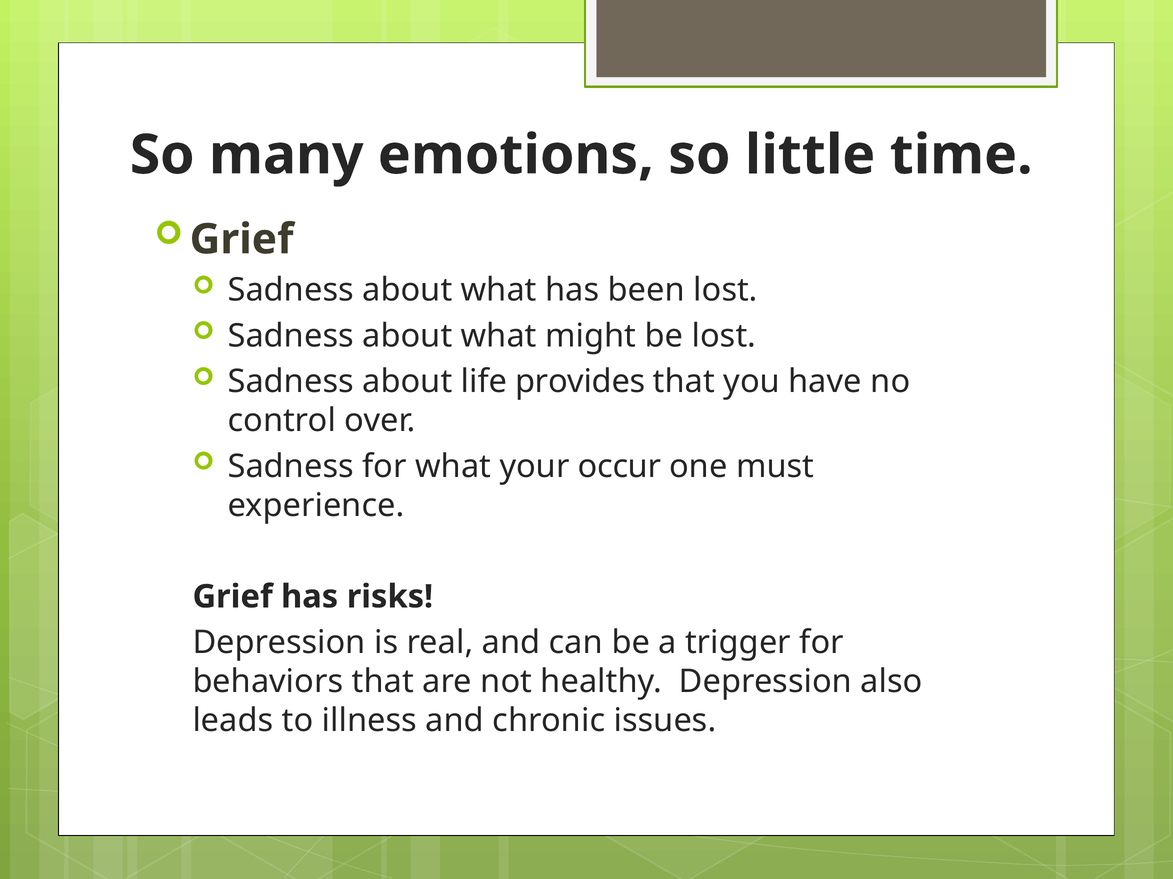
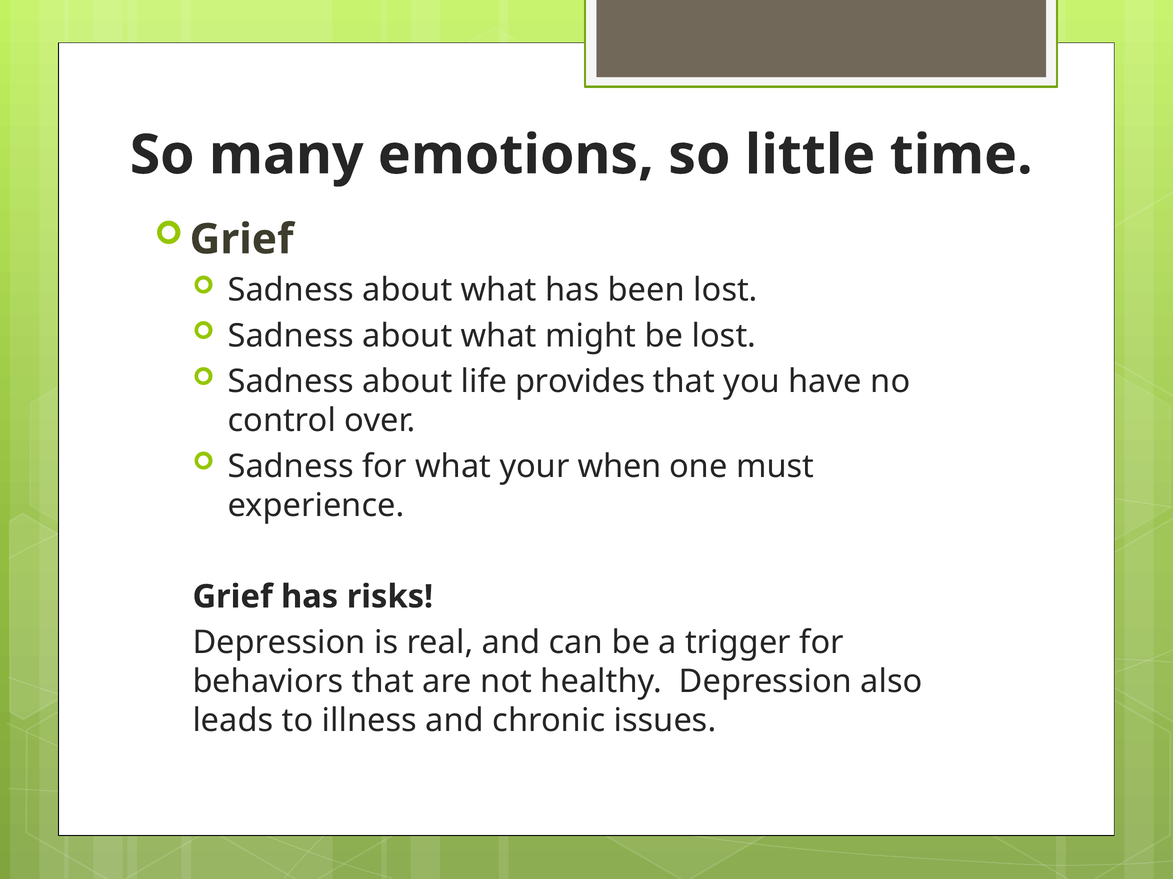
occur: occur -> when (620, 467)
